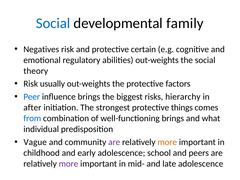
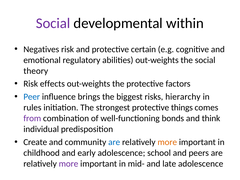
Social colour: blue -> purple (53, 23)
family: family -> within (185, 23)
usually: usually -> effects (52, 84)
after: after -> rules (32, 108)
from colour: blue -> purple (32, 118)
well-functioning brings: brings -> bonds (173, 118)
what: what -> think (211, 118)
Vague: Vague -> Create (35, 142)
are colour: purple -> blue (114, 142)
